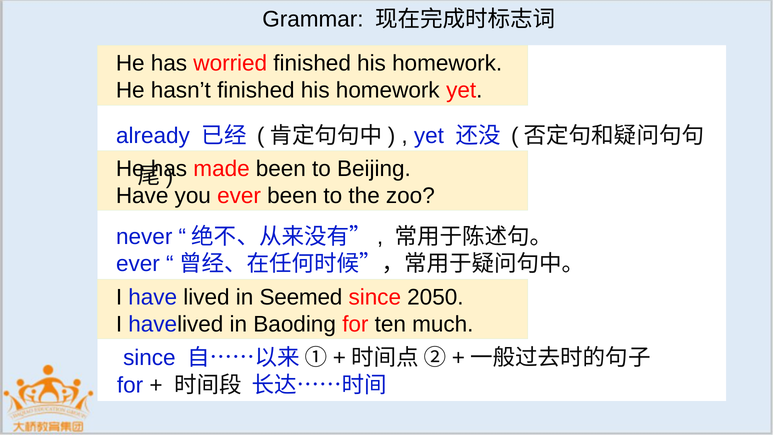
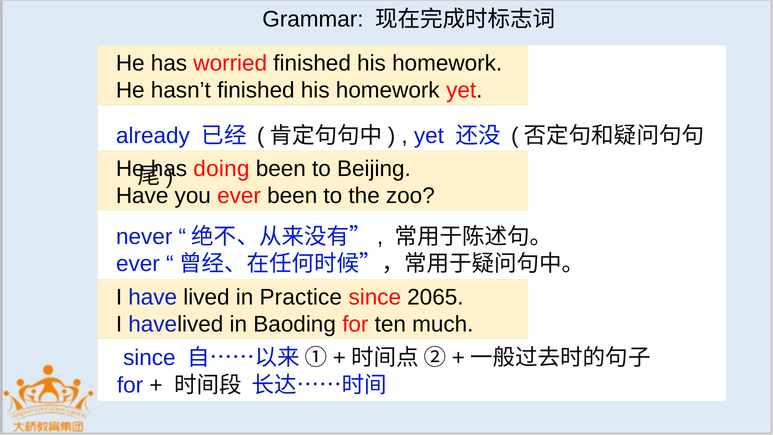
made: made -> doing (221, 169)
Seemed: Seemed -> Practice (301, 297)
2050: 2050 -> 2065 (435, 297)
